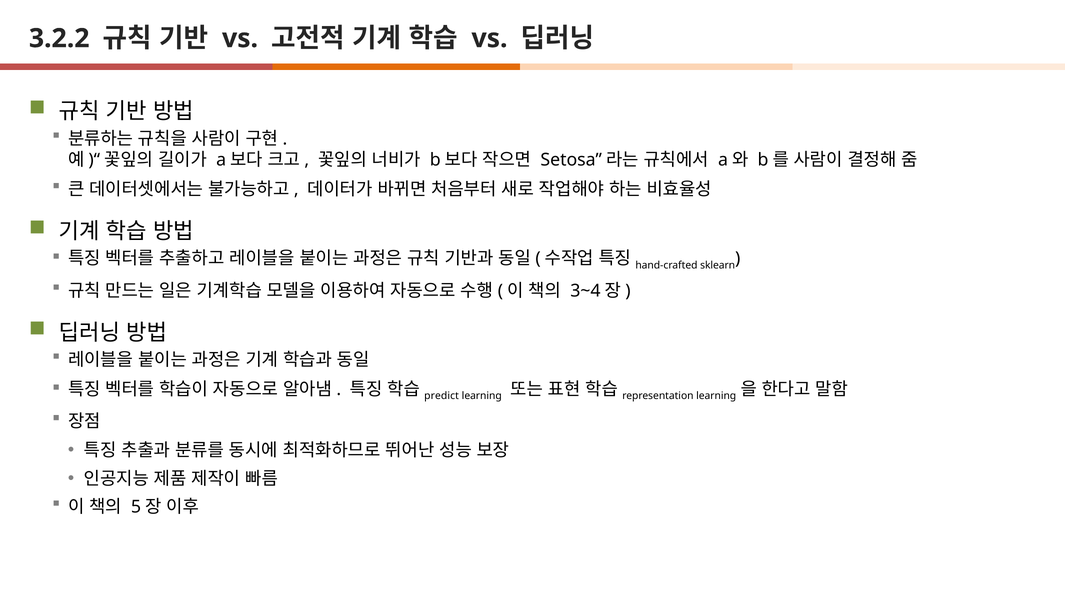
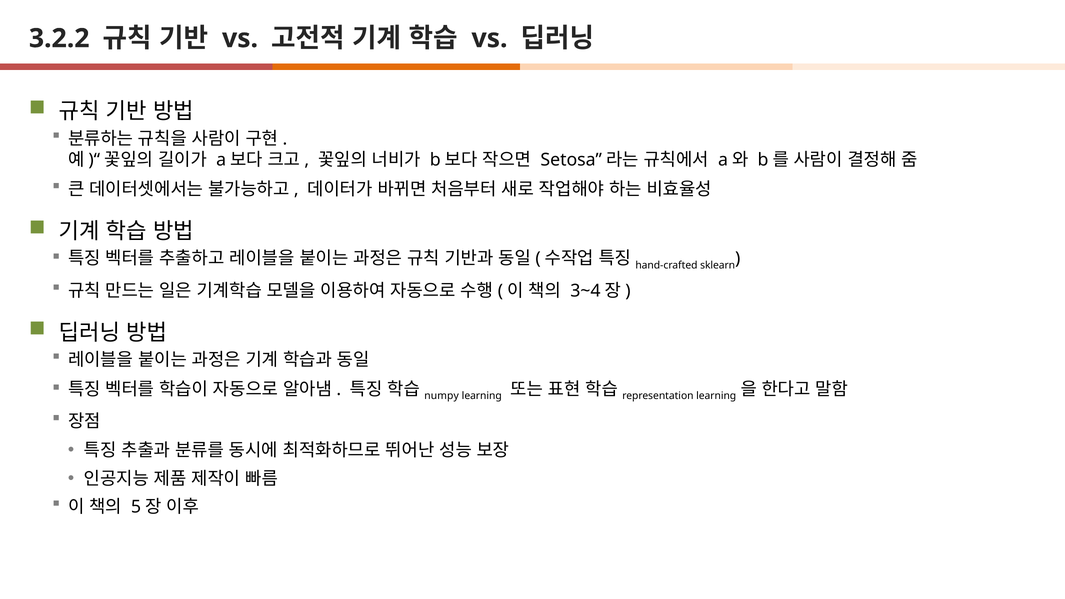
predict: predict -> numpy (442, 396)
